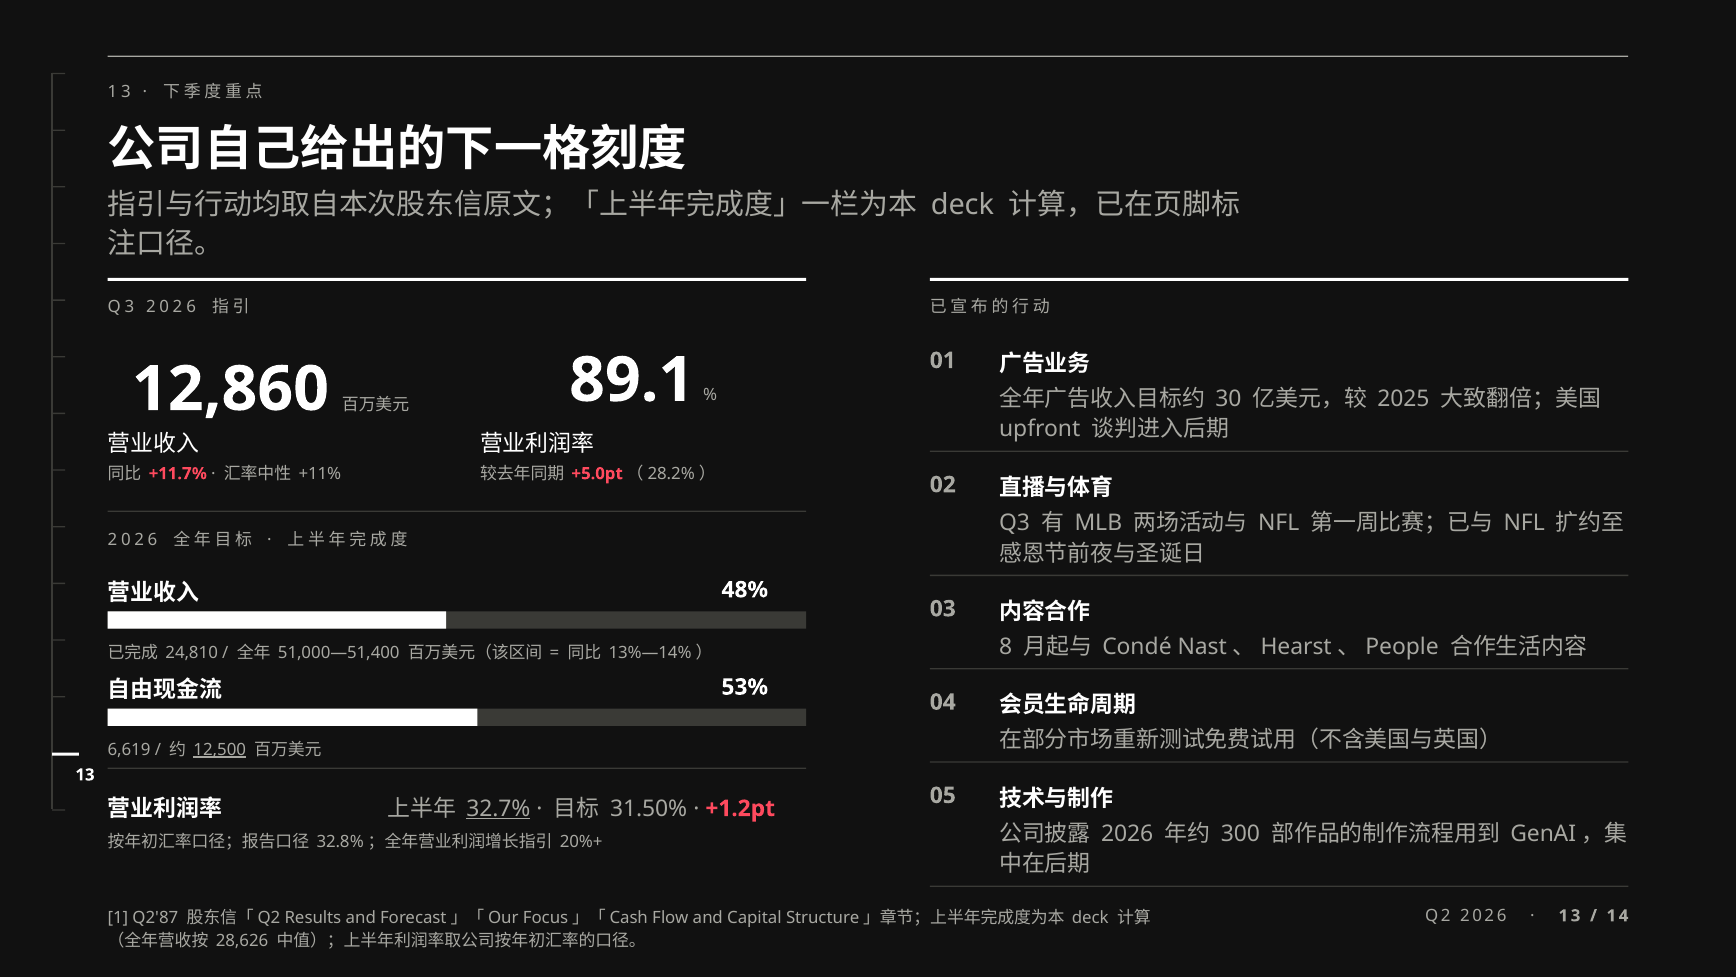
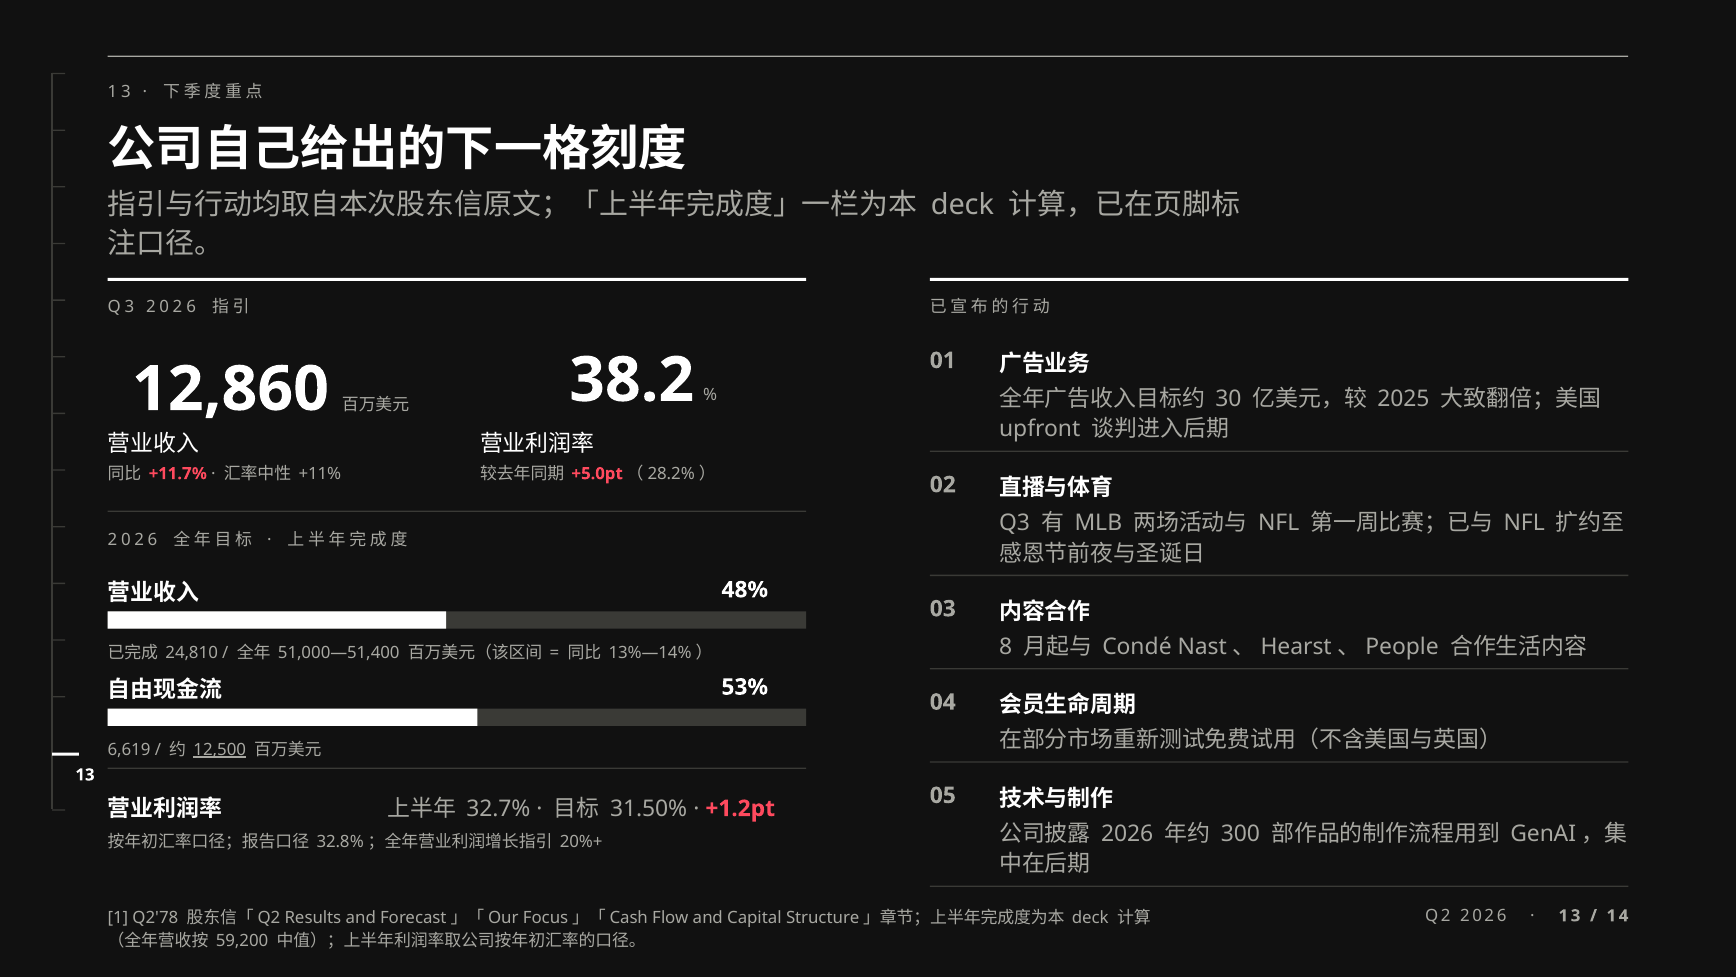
89.1: 89.1 -> 38.2 (632, 380)
32.7% underline: present -> none (498, 808)
Q2'87: Q2'87 -> Q2'78 (155, 918)
28,626: 28,626 -> 59,200 (242, 940)
